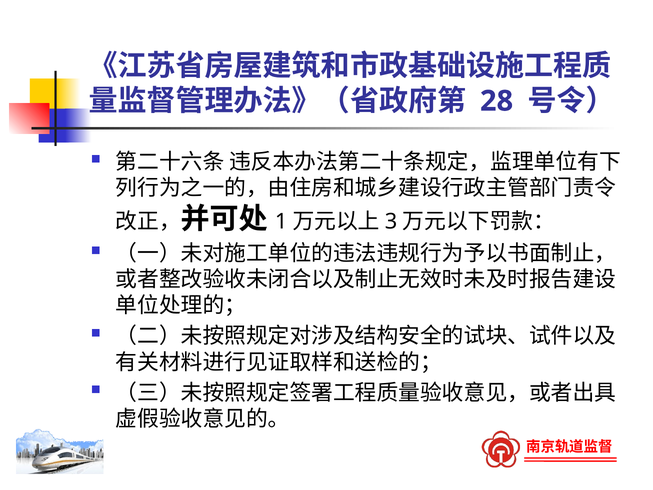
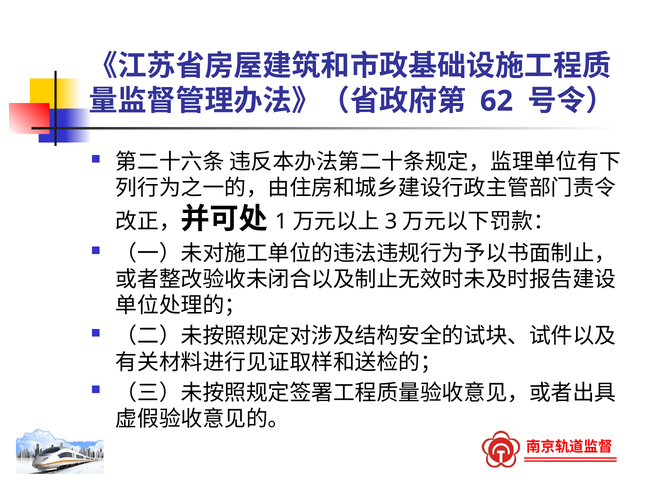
28: 28 -> 62 (497, 101)
